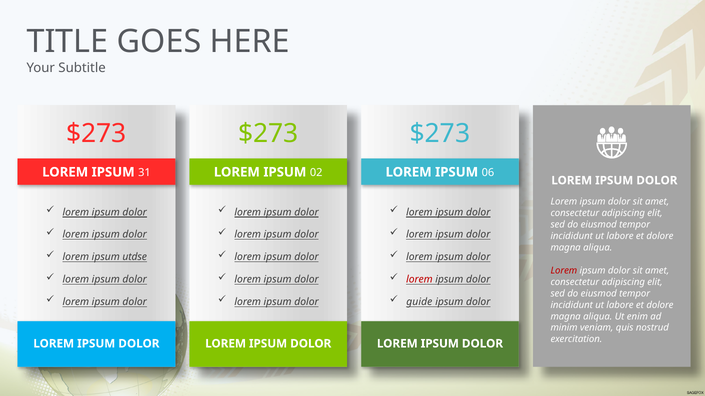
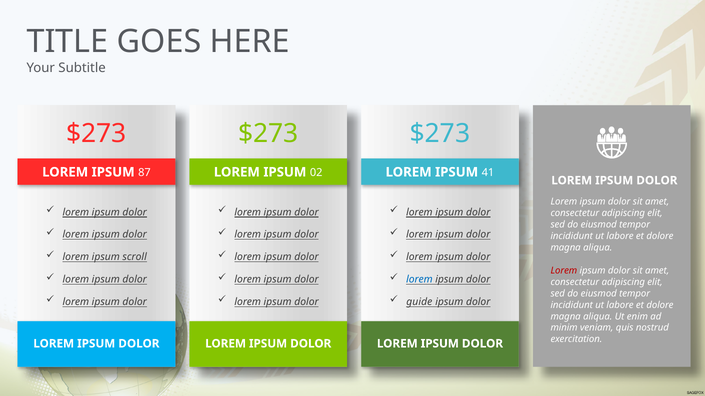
31: 31 -> 87 (144, 173)
06: 06 -> 41 (488, 173)
utdse: utdse -> scroll (135, 257)
lorem colour: red -> blue (419, 280)
